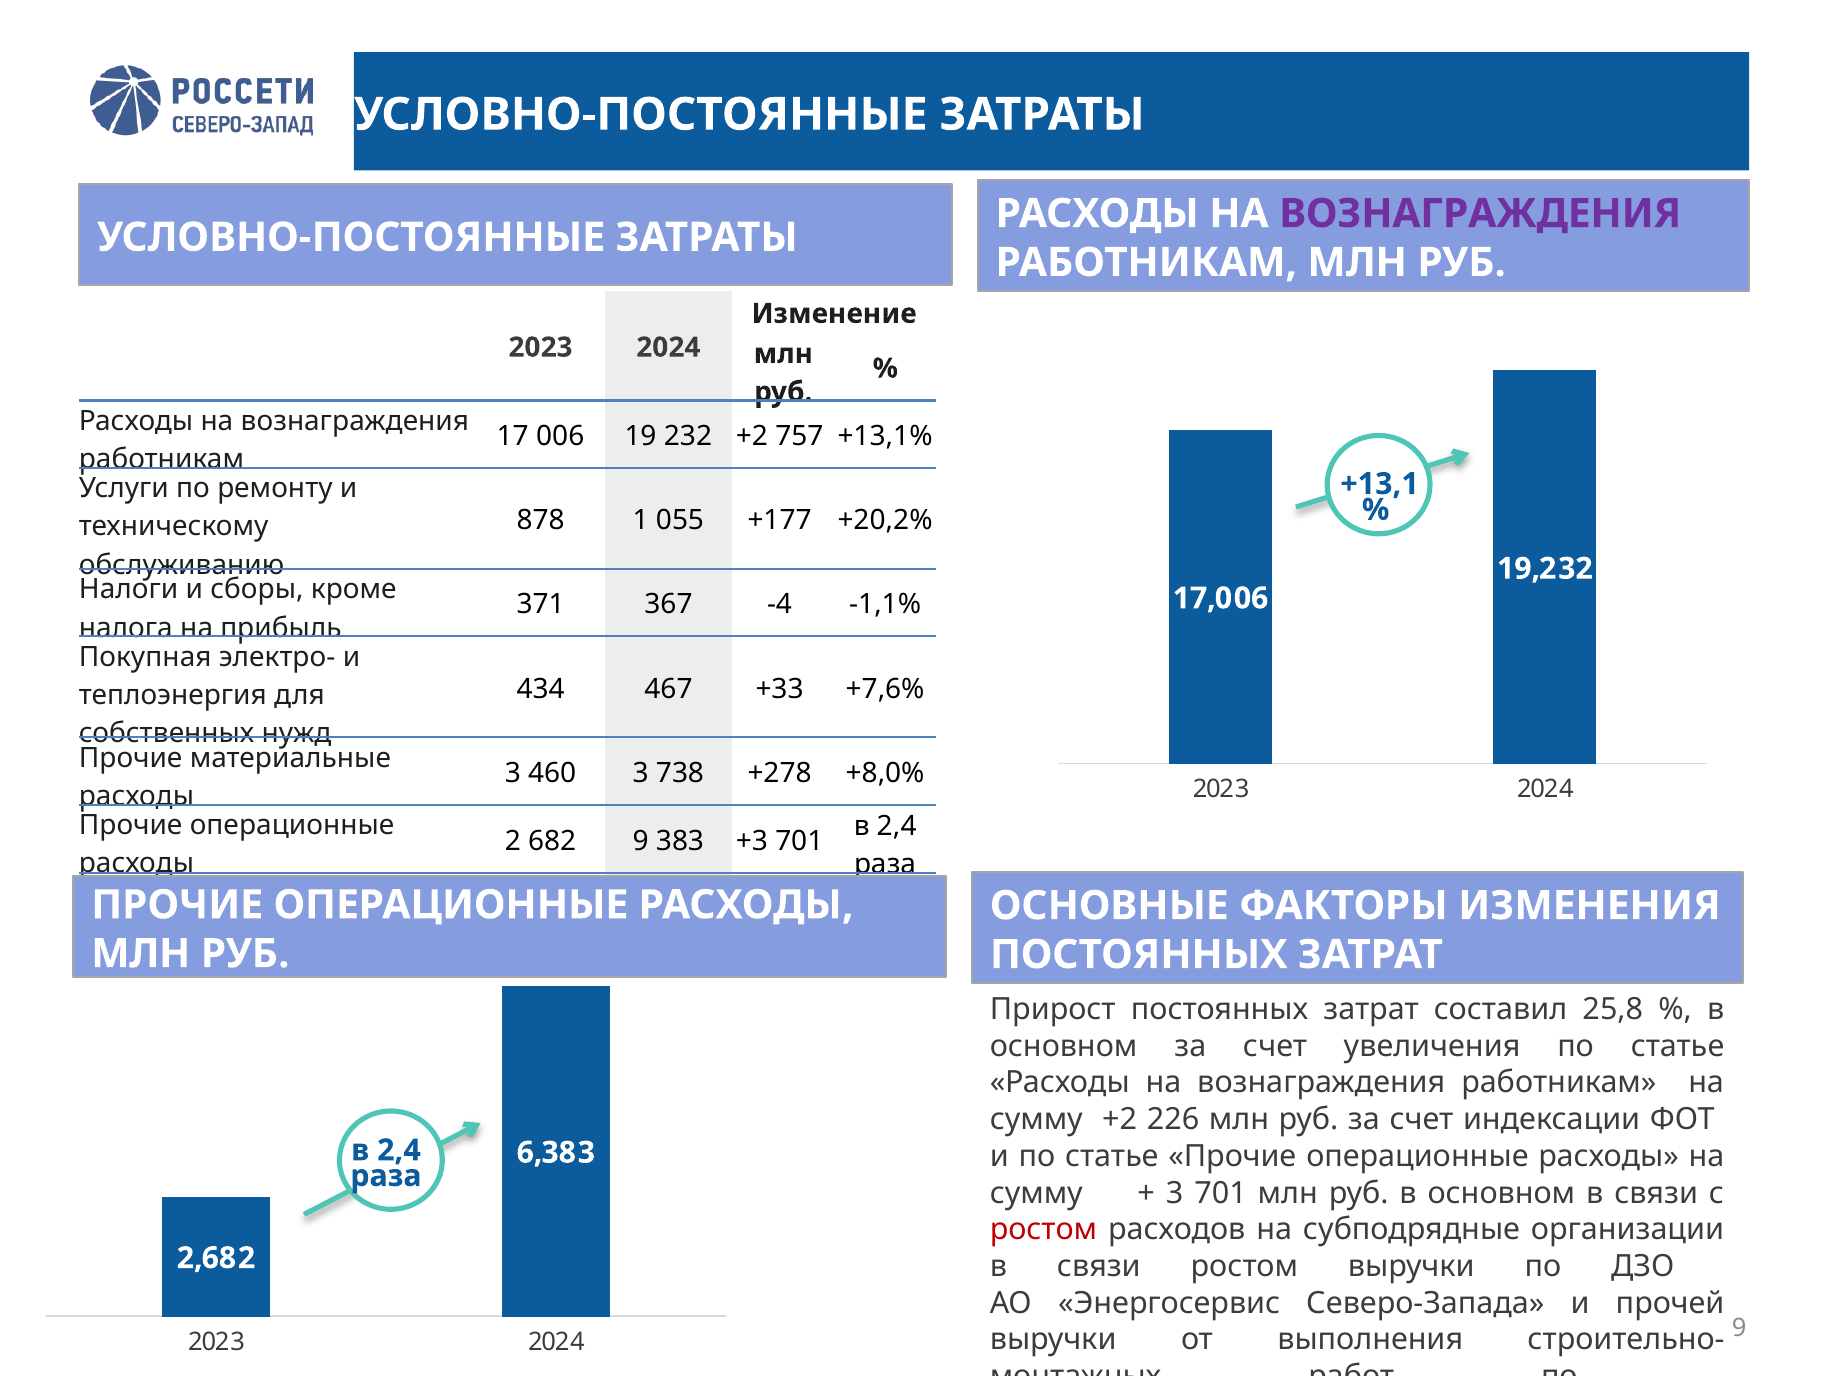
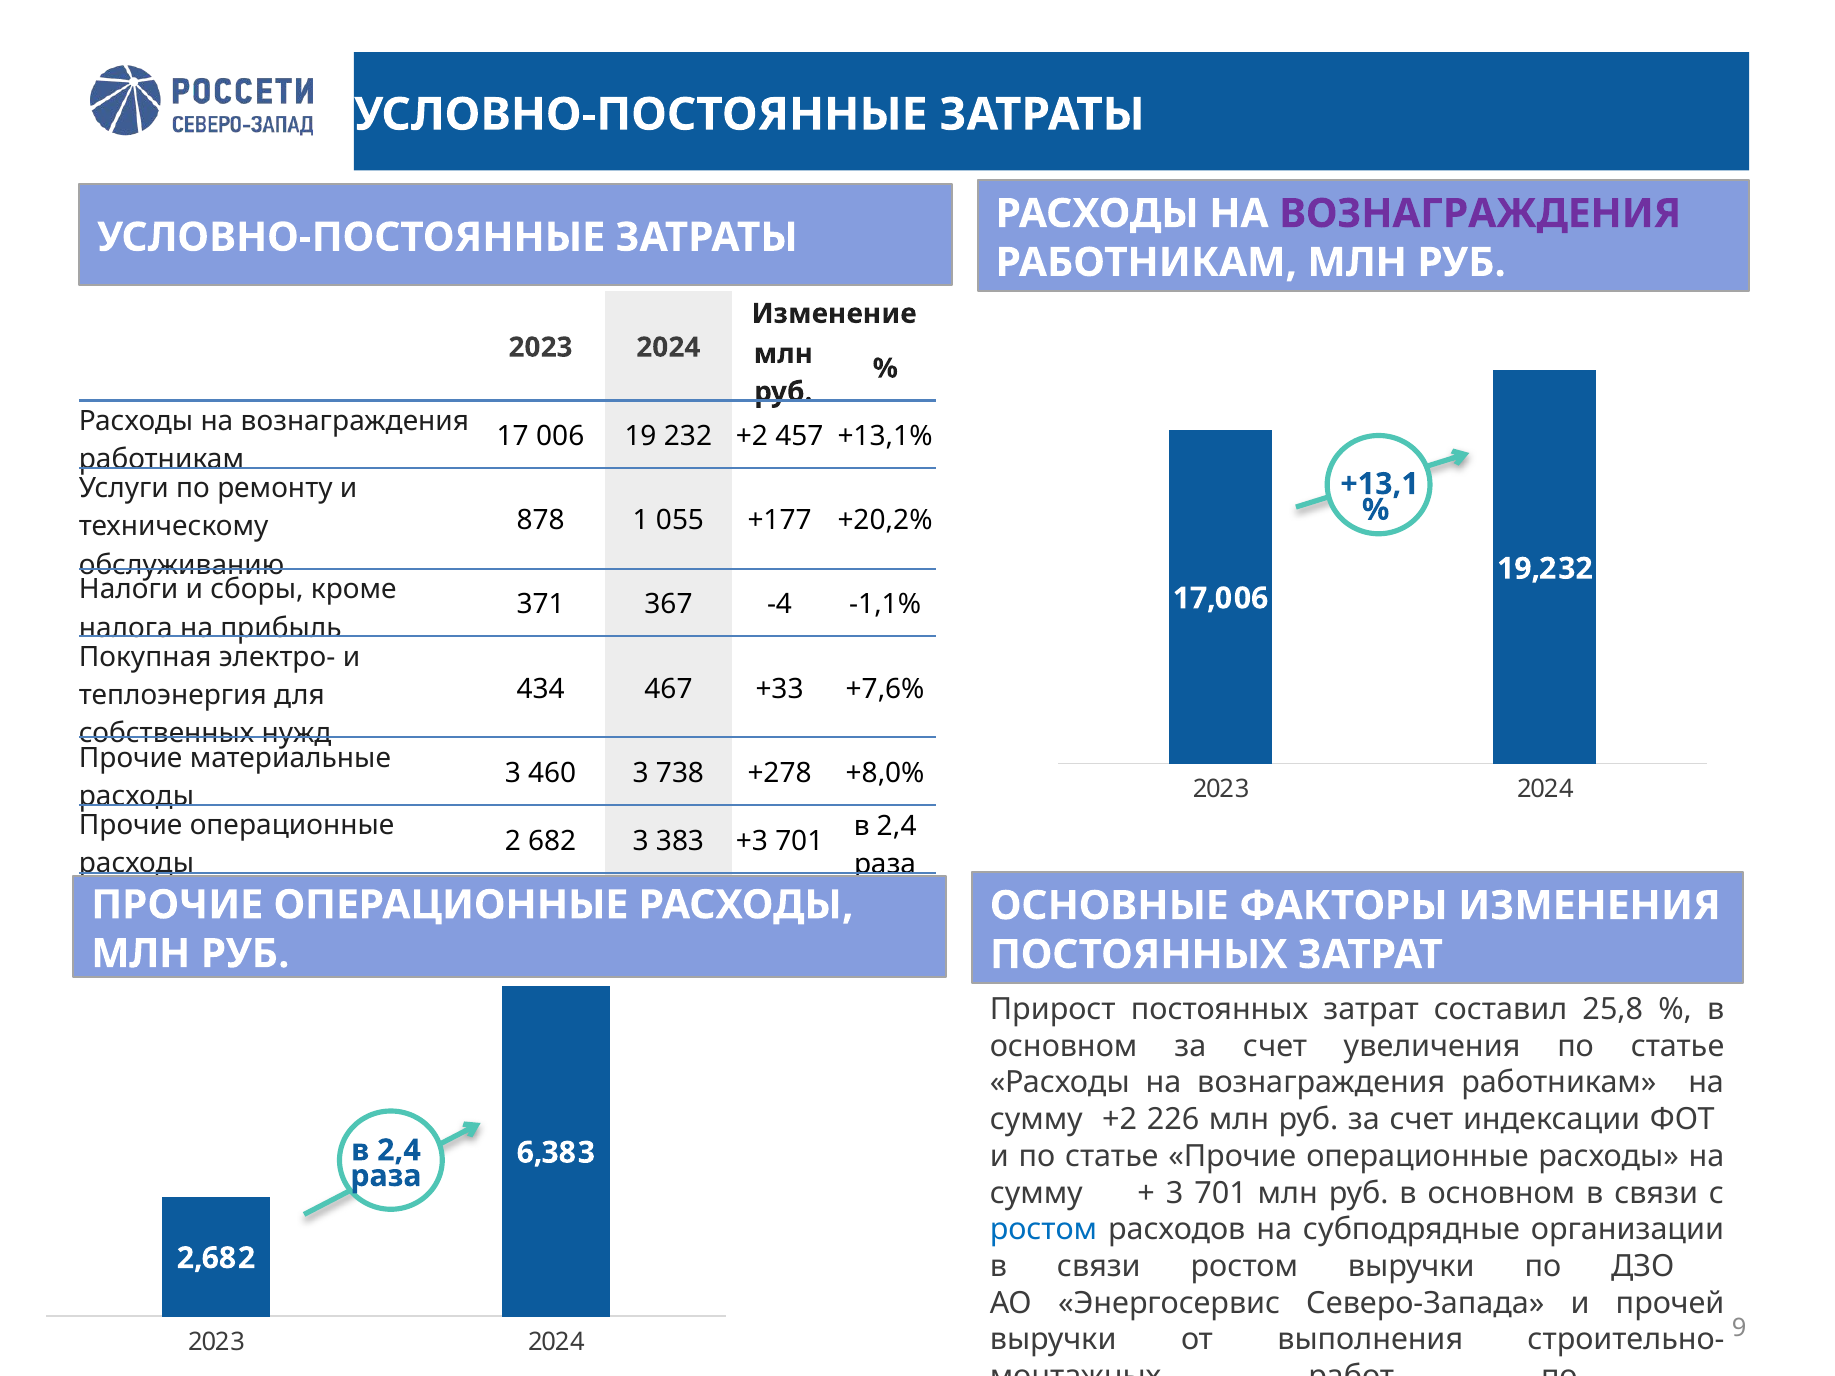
757: 757 -> 457 (799, 436)
682 9: 9 -> 3 (641, 841)
ростом colour: red -> blue (1044, 1230)
